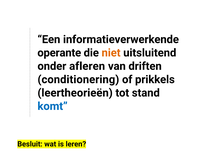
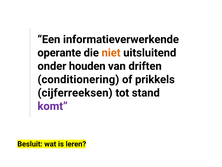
afleren: afleren -> houden (87, 66)
leertheorieën: leertheorieën -> cijferreeksen (75, 93)
komt colour: blue -> purple (53, 106)
